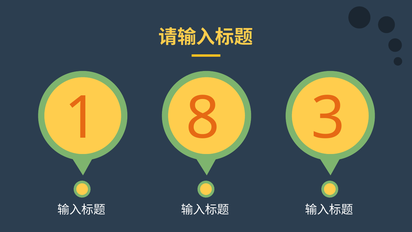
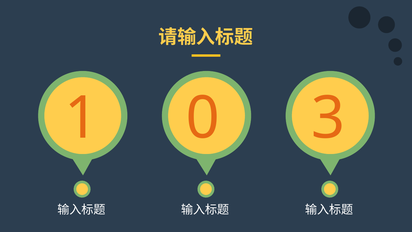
8: 8 -> 0 (203, 118)
